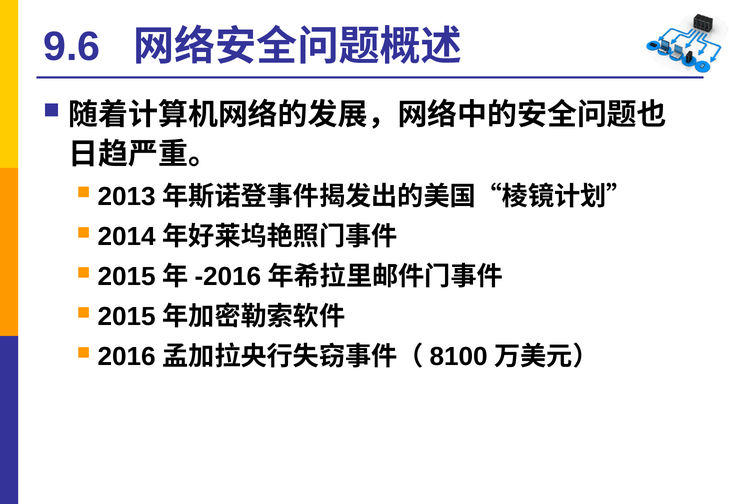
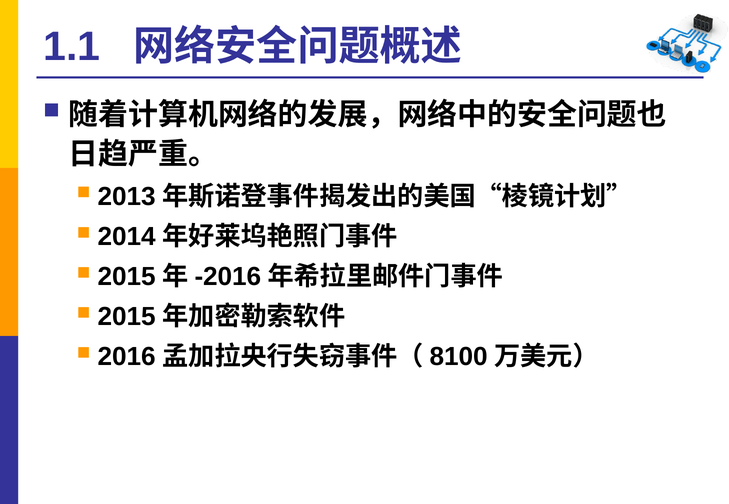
9.6: 9.6 -> 1.1 (72, 47)
